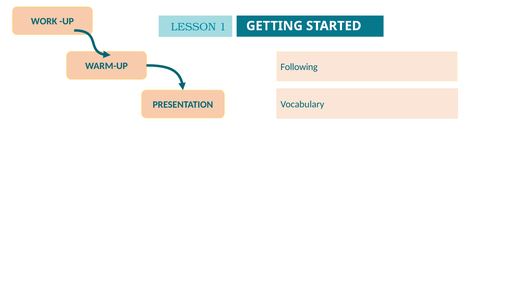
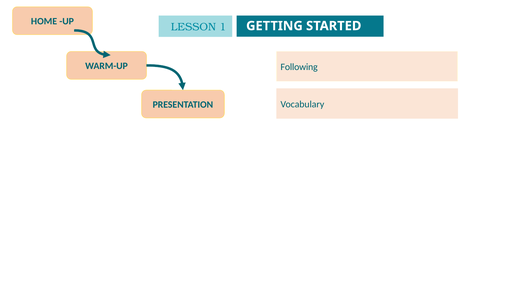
WORK: WORK -> HOME (44, 21)
